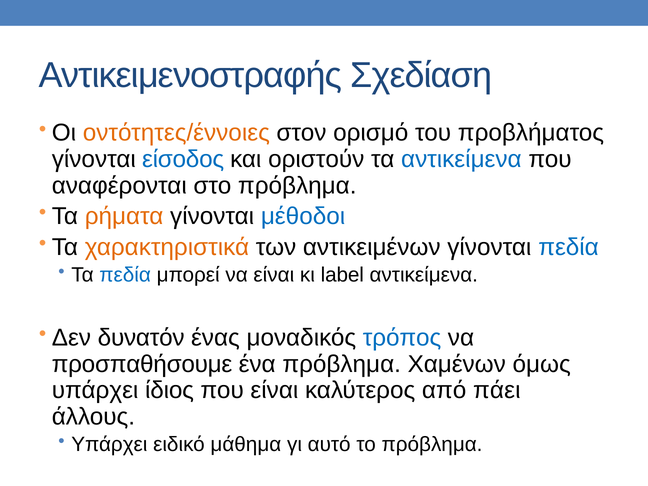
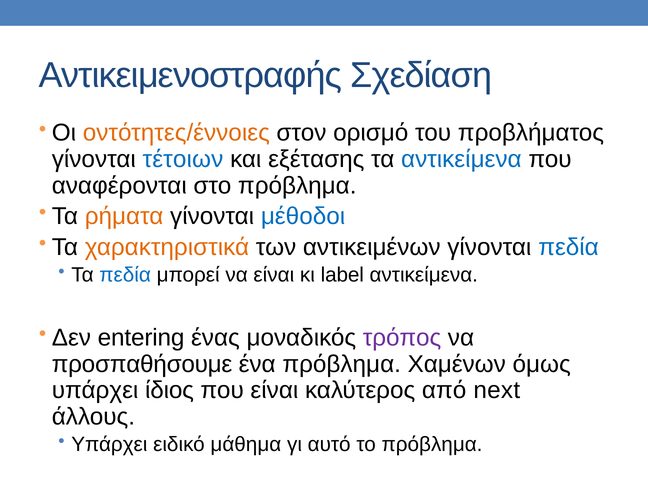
είσοδος: είσοδος -> τέτοιων (183, 159)
οριστούν: οριστούν -> εξέτασης (316, 159)
δυνατόν: δυνατόν -> entering (141, 338)
τρόπος colour: blue -> purple (402, 338)
πάει: πάει -> next (497, 390)
